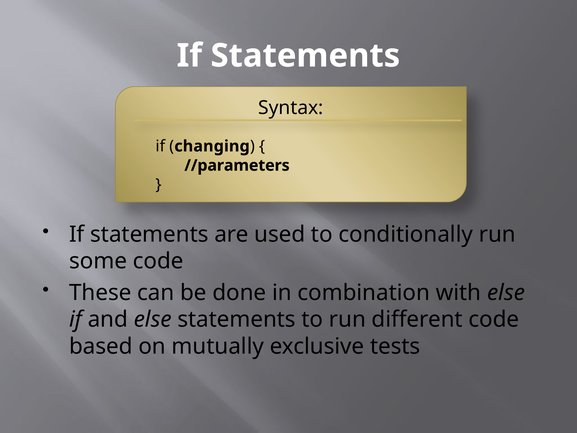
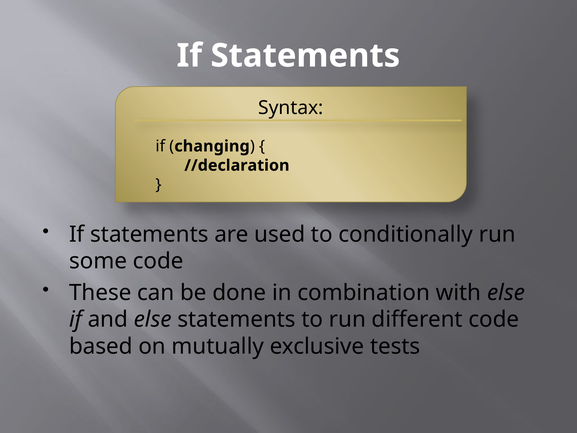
//parameters: //parameters -> //declaration (237, 165)
